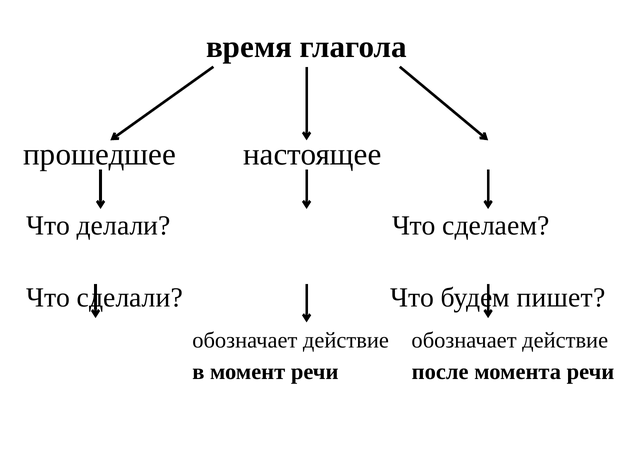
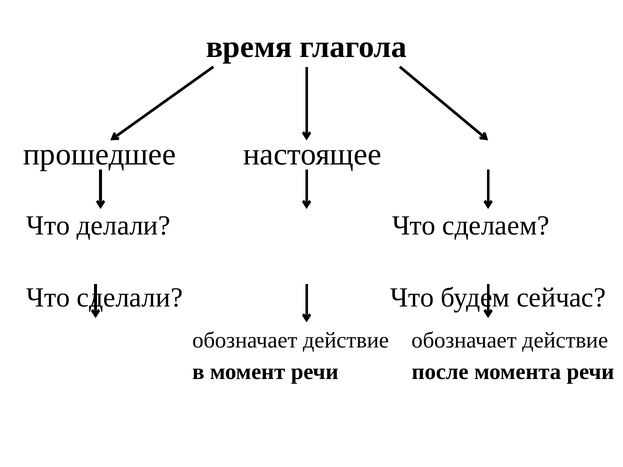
пишет: пишет -> сейчас (561, 298)
